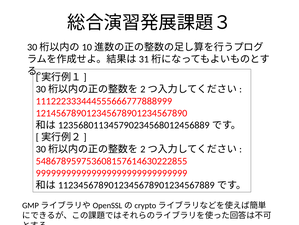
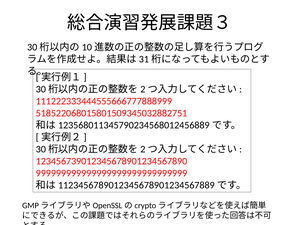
121456789012345678901234567890: 121456789012345678901234567890 -> 518522068015801509345032882751 (112, 113)
548678959753608157614630222855: 548678959753608157614630222855 -> 123456739012345678901234567890 (112, 161)
